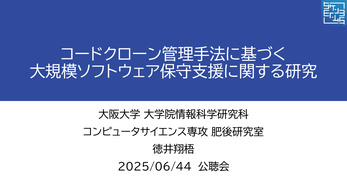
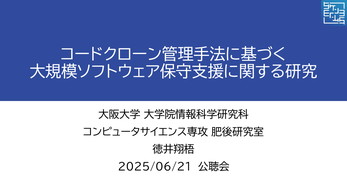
2025/06/44: 2025/06/44 -> 2025/06/21 (155, 167)
